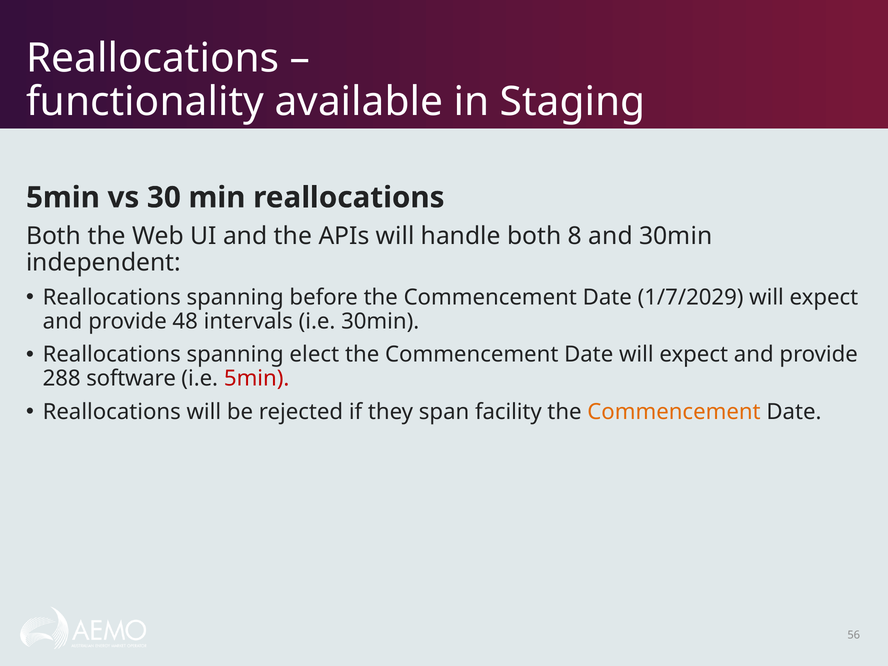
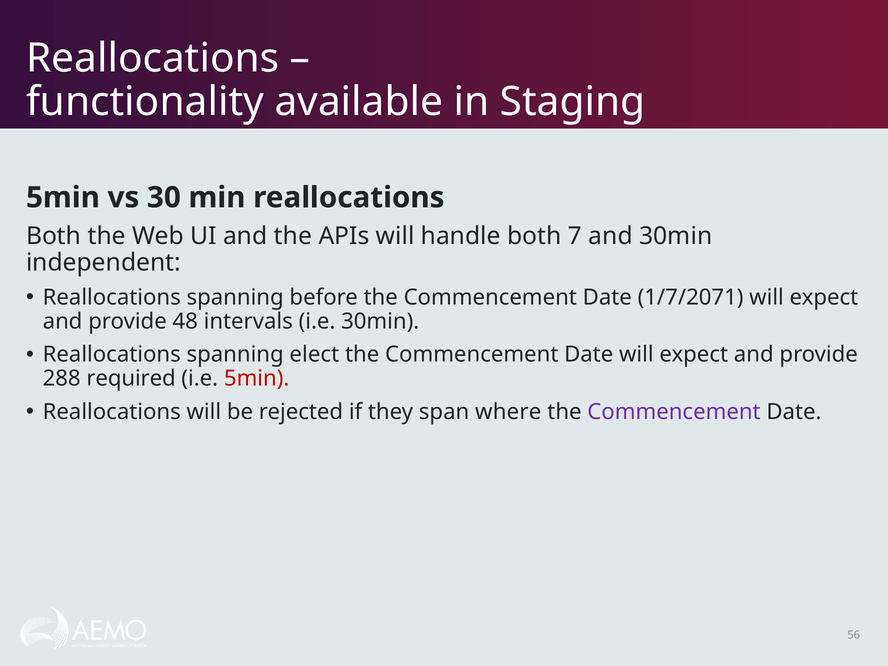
8: 8 -> 7 (575, 236)
1/7/2029: 1/7/2029 -> 1/7/2071 (691, 297)
software: software -> required (131, 379)
facility: facility -> where (508, 412)
Commencement colour: orange -> purple (674, 412)
